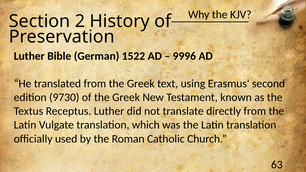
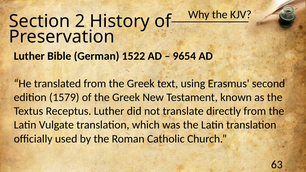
9996: 9996 -> 9654 (184, 56)
9730: 9730 -> 1579 (64, 98)
